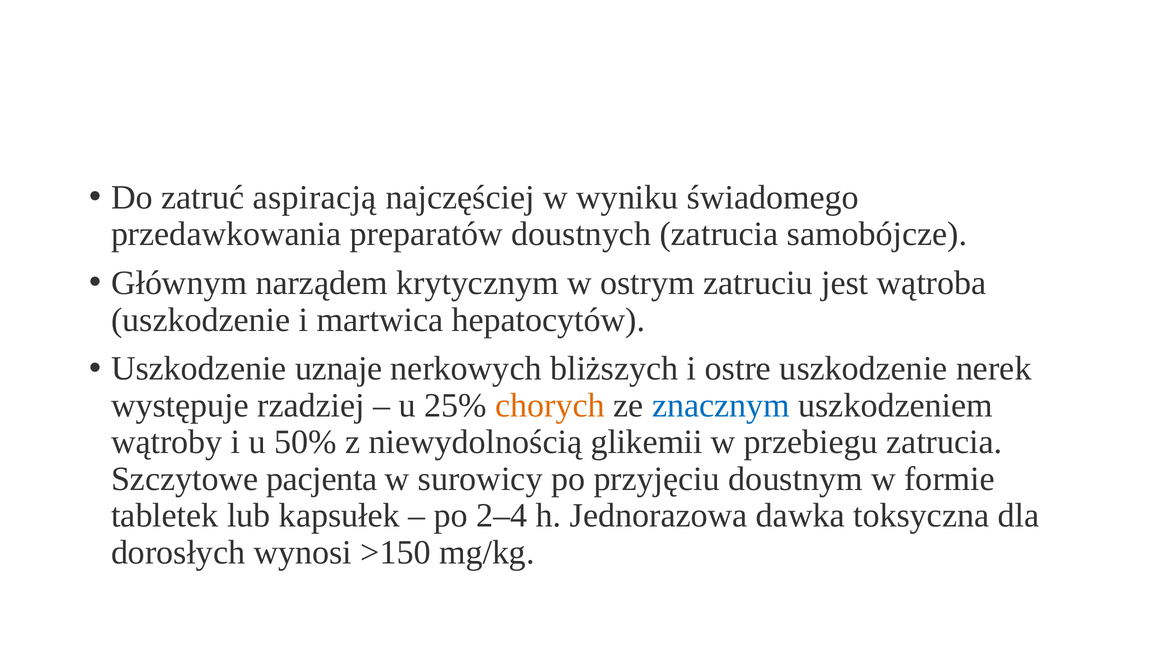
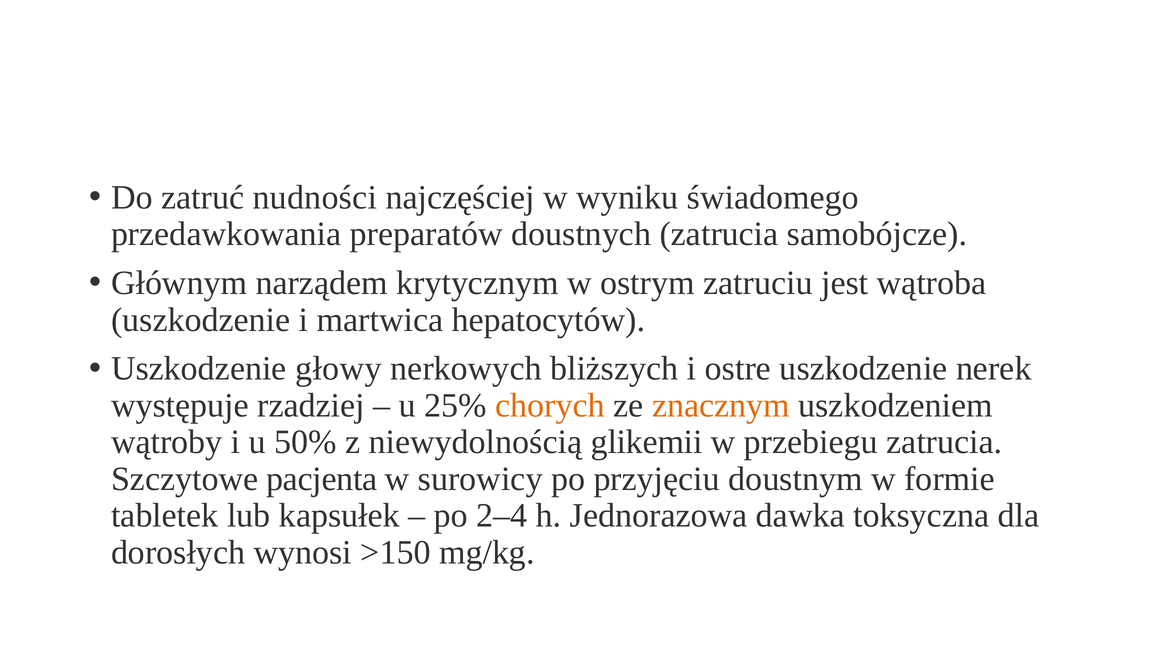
aspiracją: aspiracją -> nudności (315, 198)
uznaje: uznaje -> głowy (338, 369)
znacznym colour: blue -> orange (721, 406)
